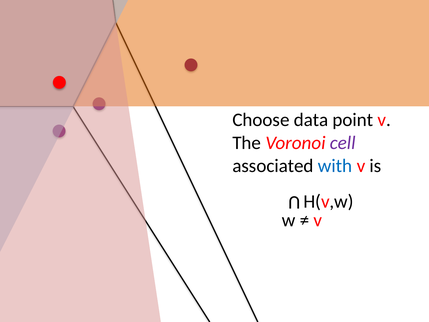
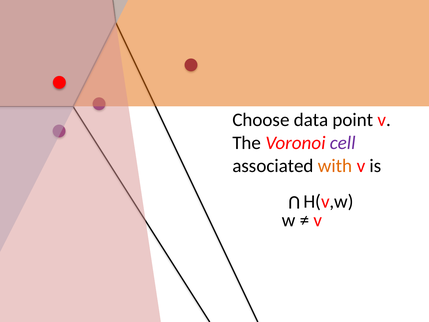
with colour: blue -> orange (335, 166)
